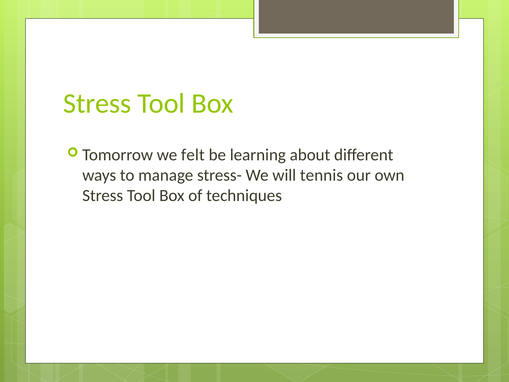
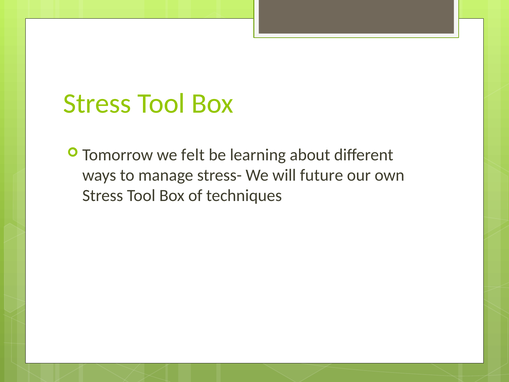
tennis: tennis -> future (322, 175)
